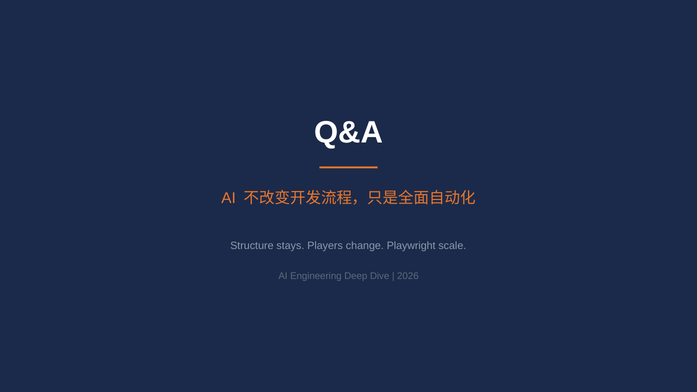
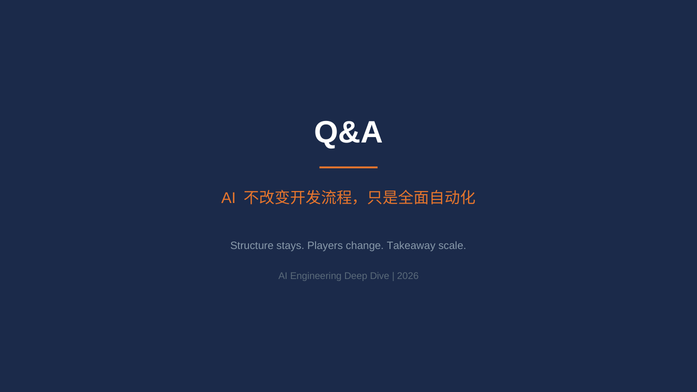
Playwright: Playwright -> Takeaway (411, 246)
